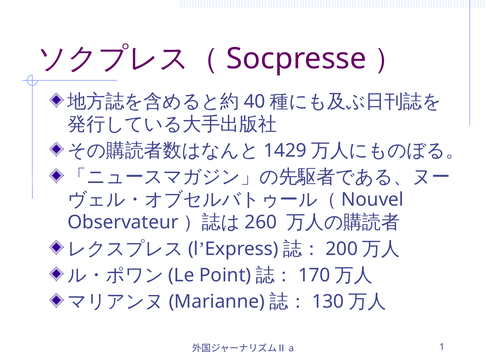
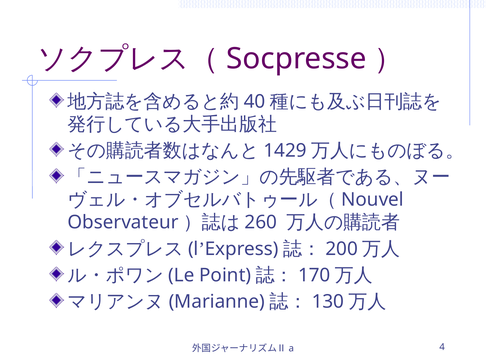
1: 1 -> 4 (442, 347)
